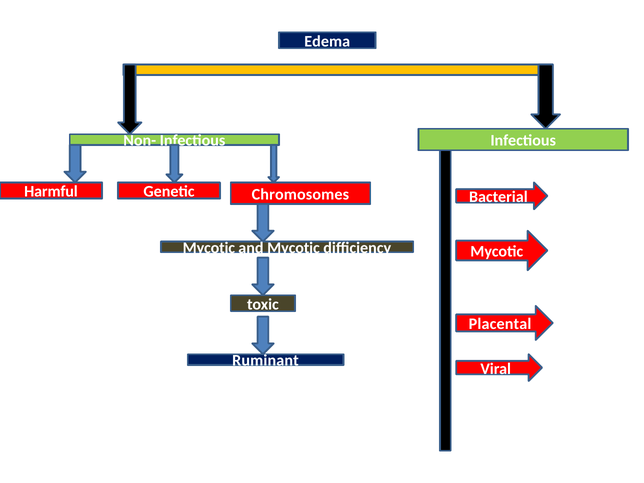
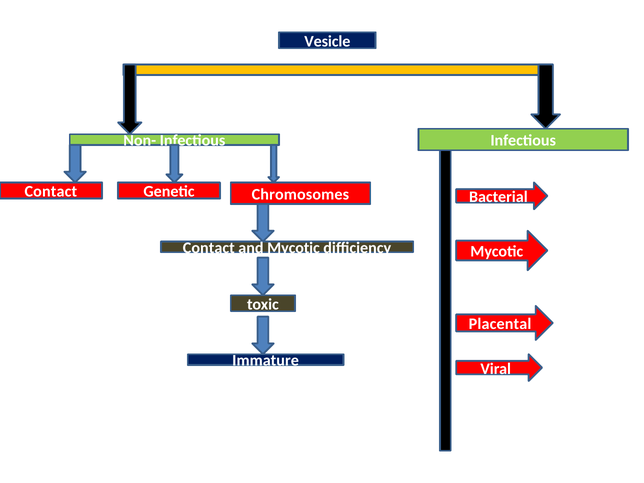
Edema: Edema -> Vesicle (327, 41)
Harmful: Harmful -> Contact (51, 192)
Mycotic: Mycotic -> Contact (209, 248)
Ruminant: Ruminant -> Immature (266, 361)
